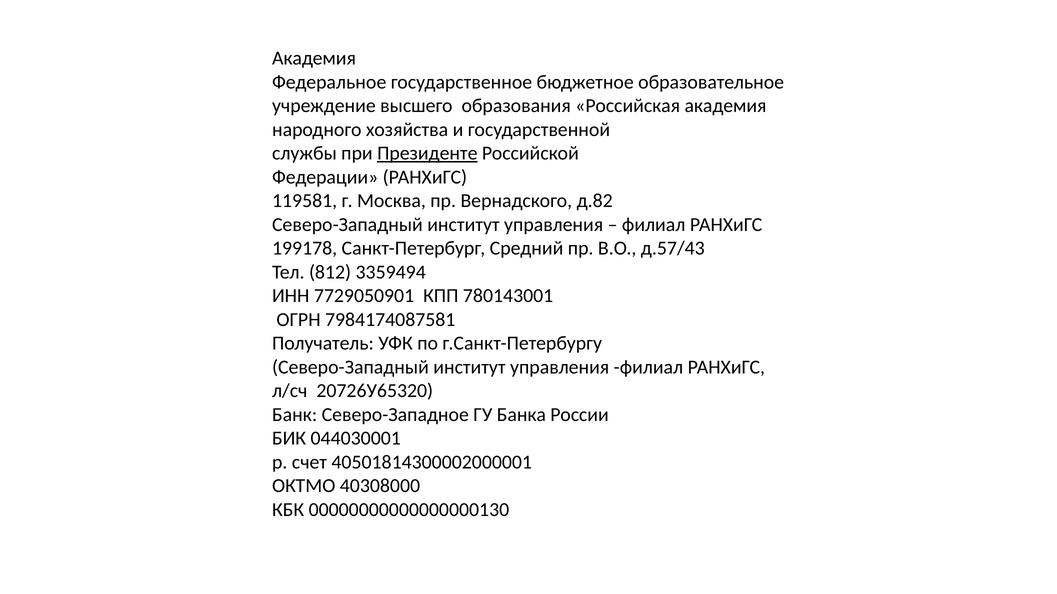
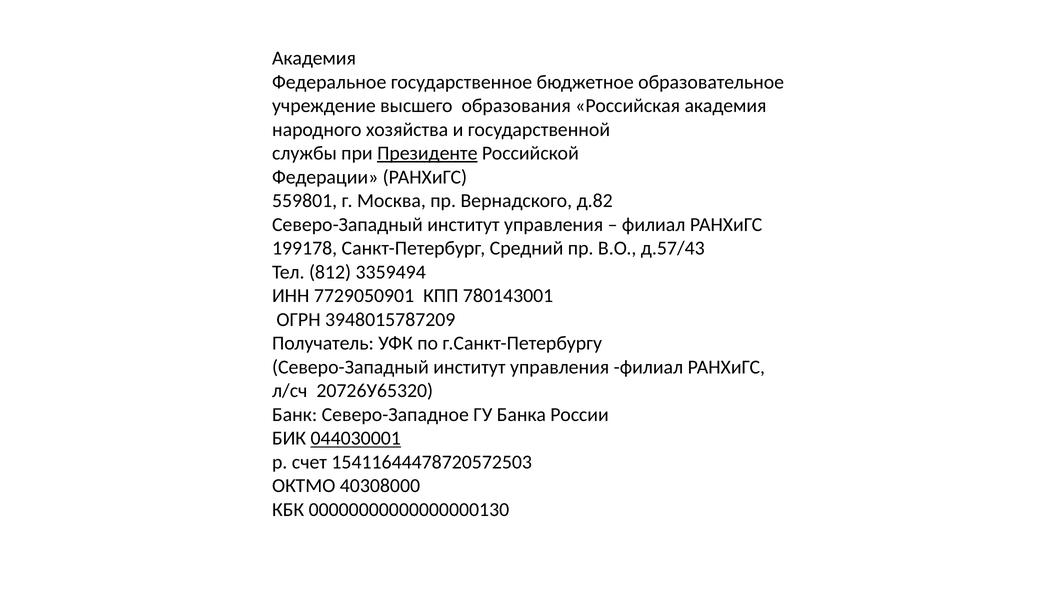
119581: 119581 -> 559801 (305, 201)
7984174087581: 7984174087581 -> 3948015787209 (390, 320)
044030001 underline: none -> present (356, 439)
40501814300002000001: 40501814300002000001 -> 15411644478720572503 (432, 463)
